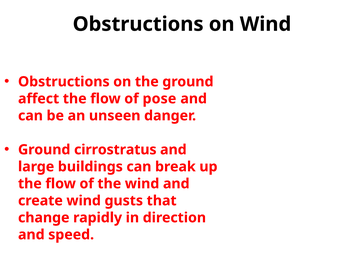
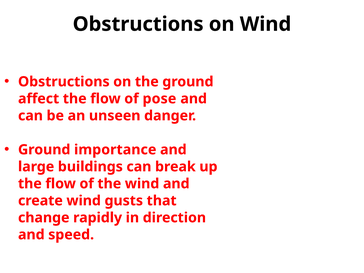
cirrostratus: cirrostratus -> importance (115, 150)
